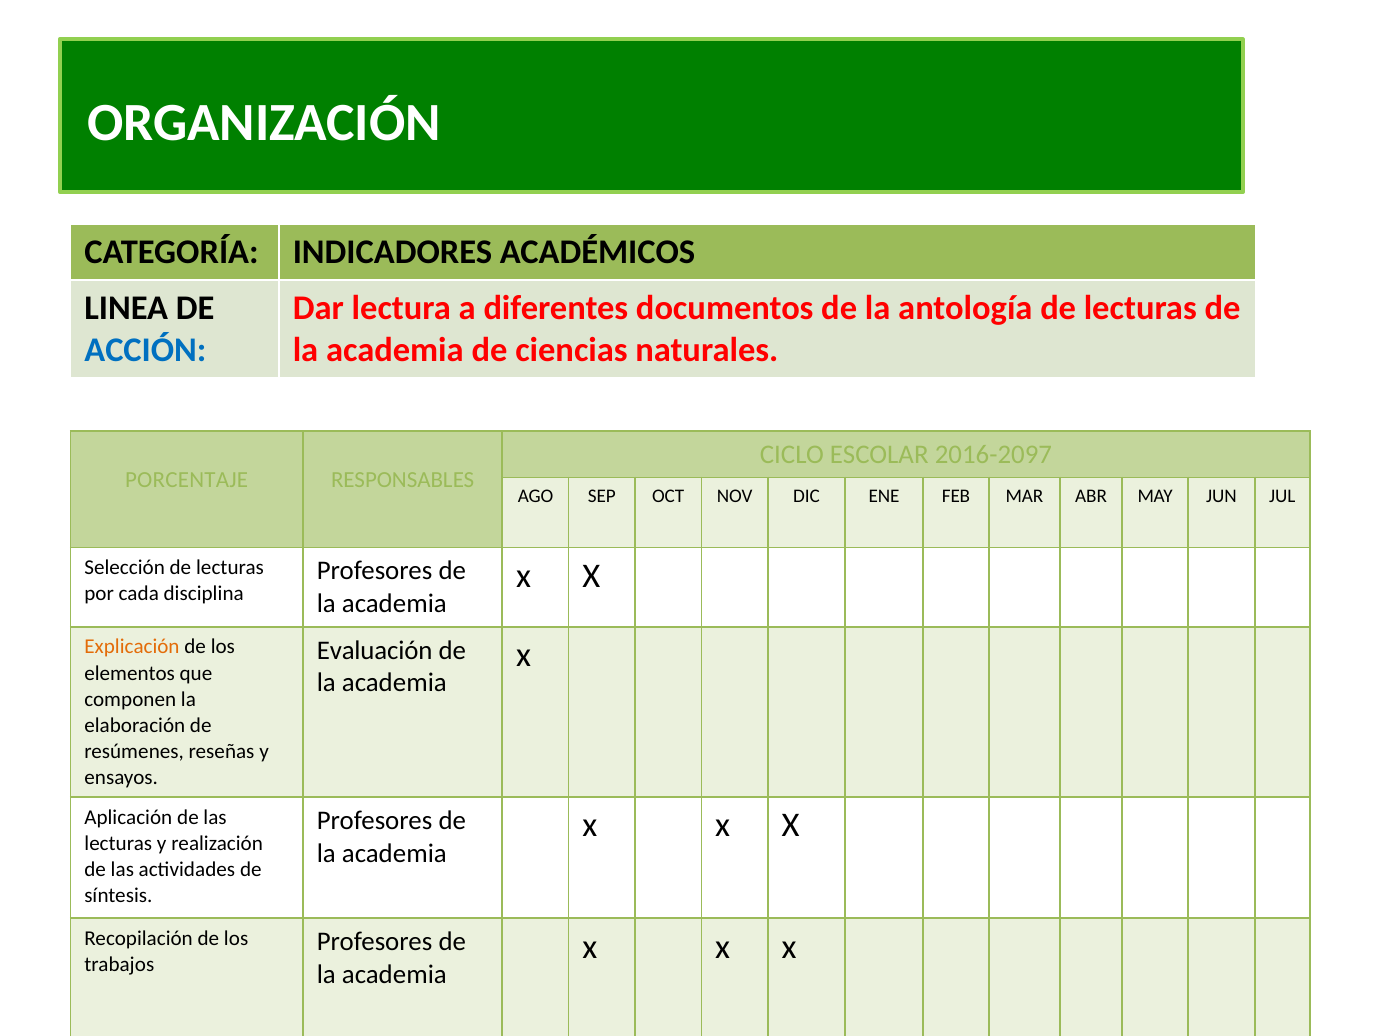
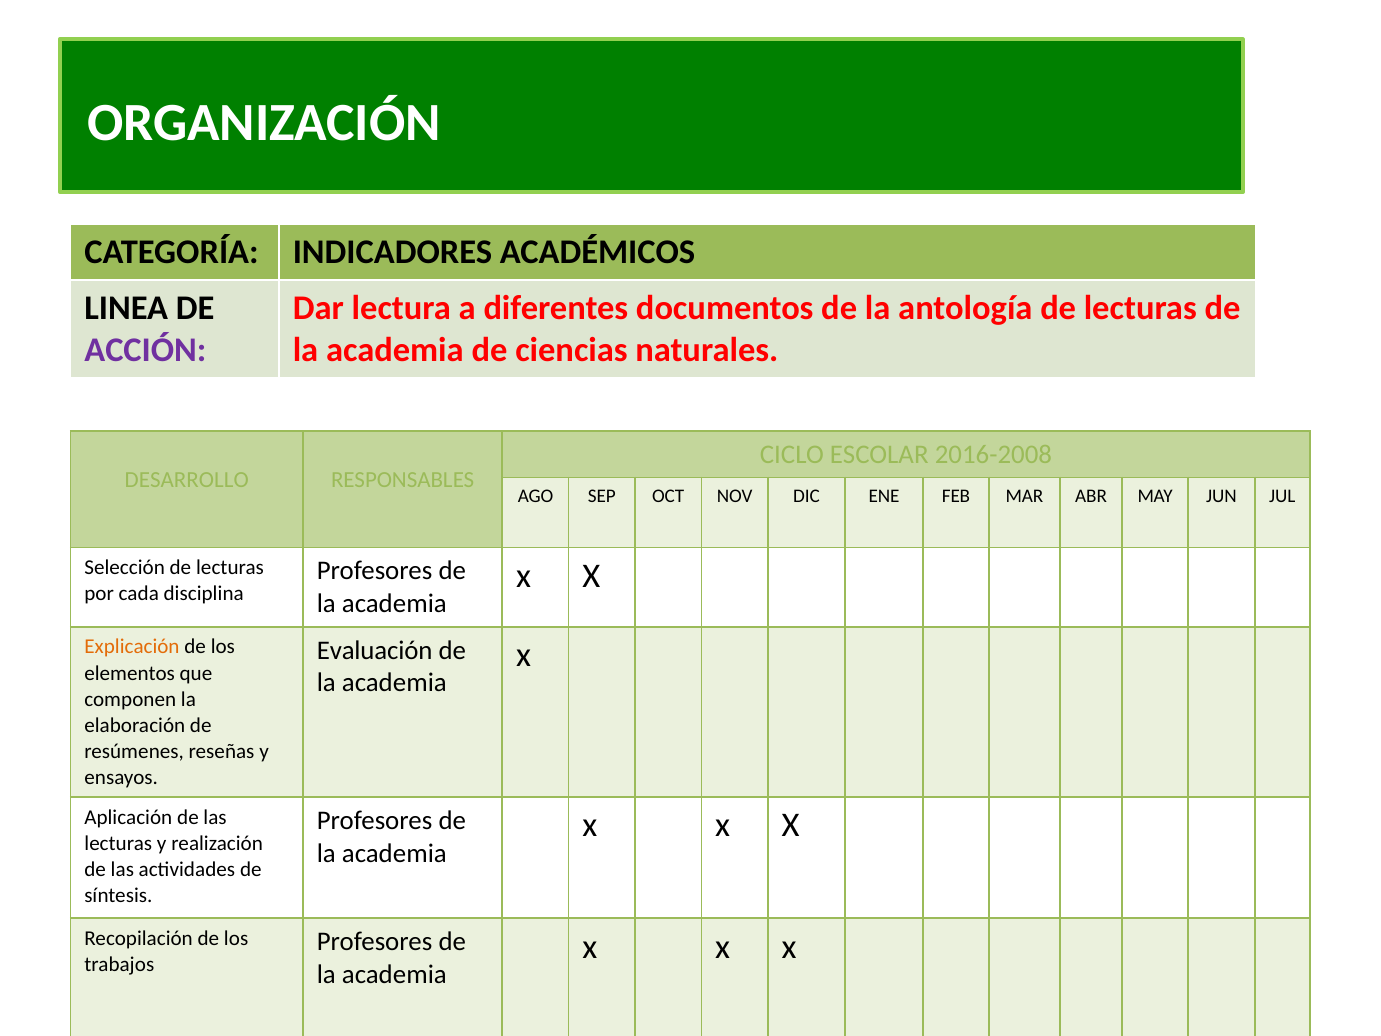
ACCIÓN colour: blue -> purple (145, 350)
2016-2097: 2016-2097 -> 2016-2008 (993, 454)
PORCENTAJE: PORCENTAJE -> DESARROLLO (187, 480)
